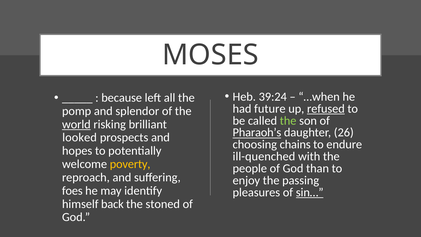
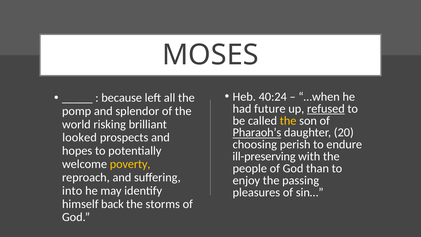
39:24: 39:24 -> 40:24 (273, 97)
the colour: light green -> yellow (288, 121)
world underline: present -> none (76, 124)
26: 26 -> 20 (344, 132)
chains: chains -> perish (295, 144)
ill-quenched: ill-quenched -> ill-preserving (264, 156)
foes: foes -> into (72, 191)
sin… underline: present -> none (310, 192)
stoned: stoned -> storms (163, 204)
